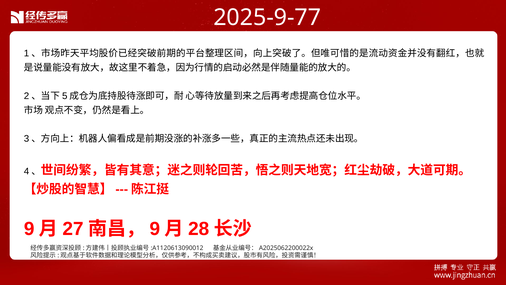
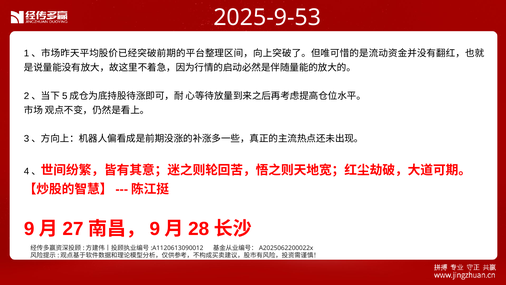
2025-9-77: 2025-9-77 -> 2025-9-53 (267, 17)
